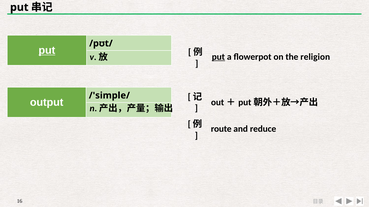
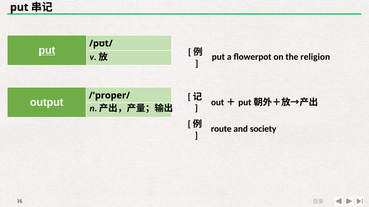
put underline: present -> none (218, 57)
/'simple/: /'simple/ -> /'proper/ (109, 96)
reduce: reduce -> society (263, 129)
